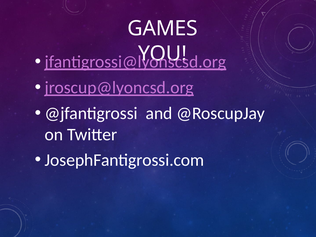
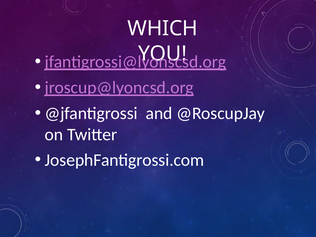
GAMES: GAMES -> WHICH (163, 28)
